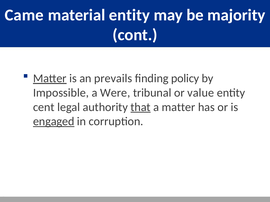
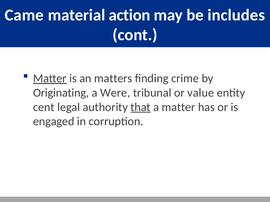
material entity: entity -> action (130, 15)
majority: majority -> includes (236, 15)
prevails: prevails -> matters (113, 79)
policy: policy -> crime (185, 79)
Impossible: Impossible -> Originating (61, 93)
engaged underline: present -> none (54, 122)
